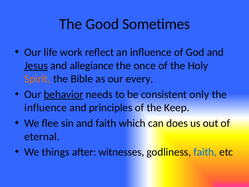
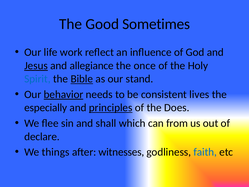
Spirit colour: orange -> blue (37, 79)
Bible underline: none -> present (82, 79)
every: every -> stand (140, 79)
only: only -> lives (199, 94)
influence: influence -> especially (46, 108)
principles underline: none -> present (111, 108)
Keep: Keep -> Does (177, 108)
and faith: faith -> shall (106, 123)
does: does -> from (177, 123)
eternal: eternal -> declare (42, 136)
